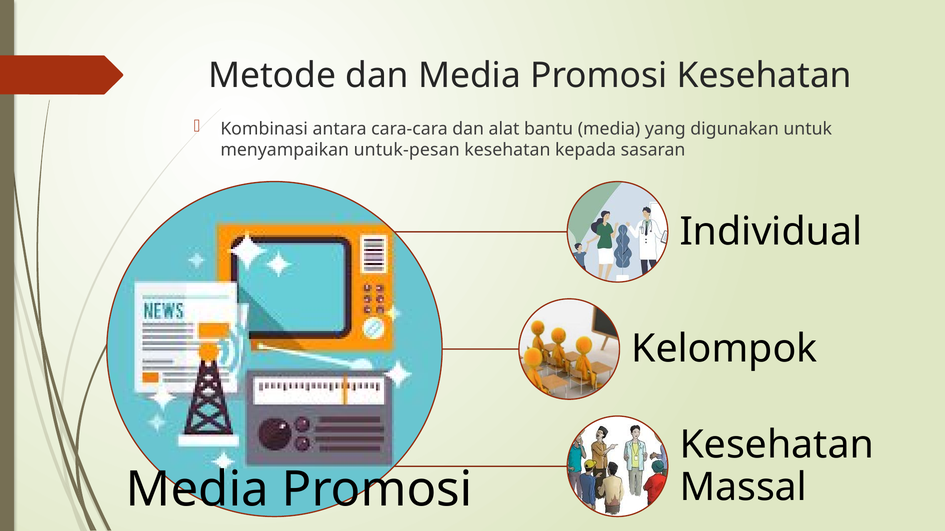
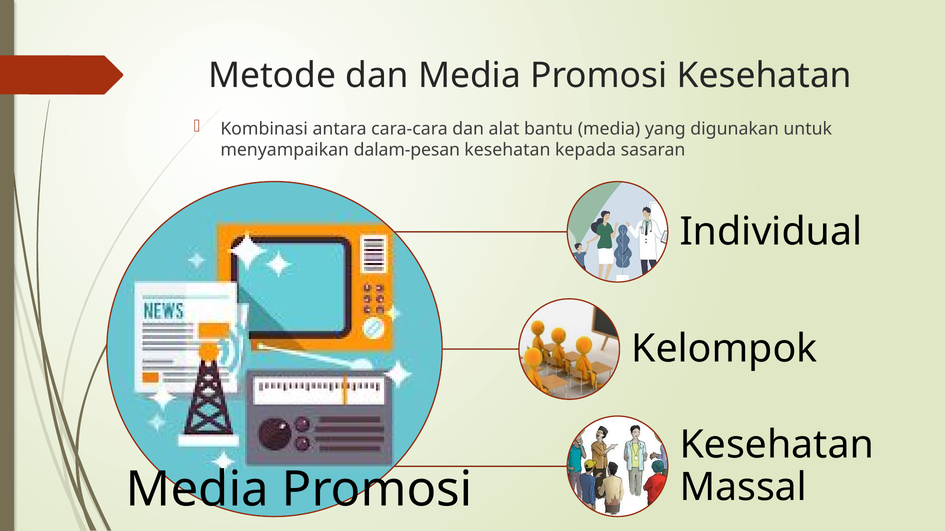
untuk-pesan: untuk-pesan -> dalam-pesan (407, 150)
